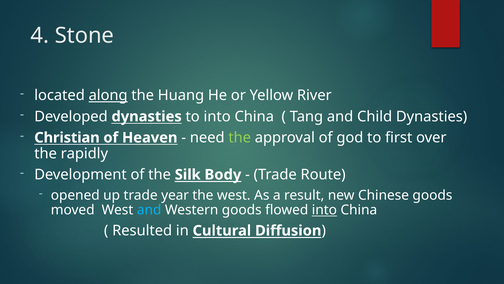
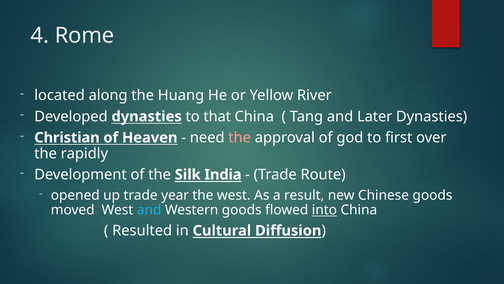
Stone: Stone -> Rome (84, 35)
along underline: present -> none (108, 95)
to into: into -> that (217, 116)
Child: Child -> Later (375, 116)
the colour: light green -> pink (240, 137)
Body: Body -> India (223, 174)
